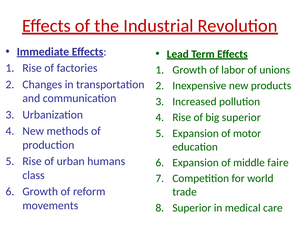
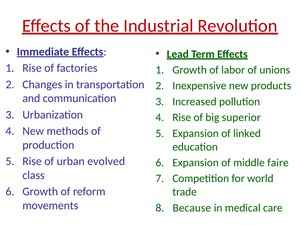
motor: motor -> linked (247, 133)
humans: humans -> evolved (106, 161)
Superior: Superior -> Because (192, 208)
